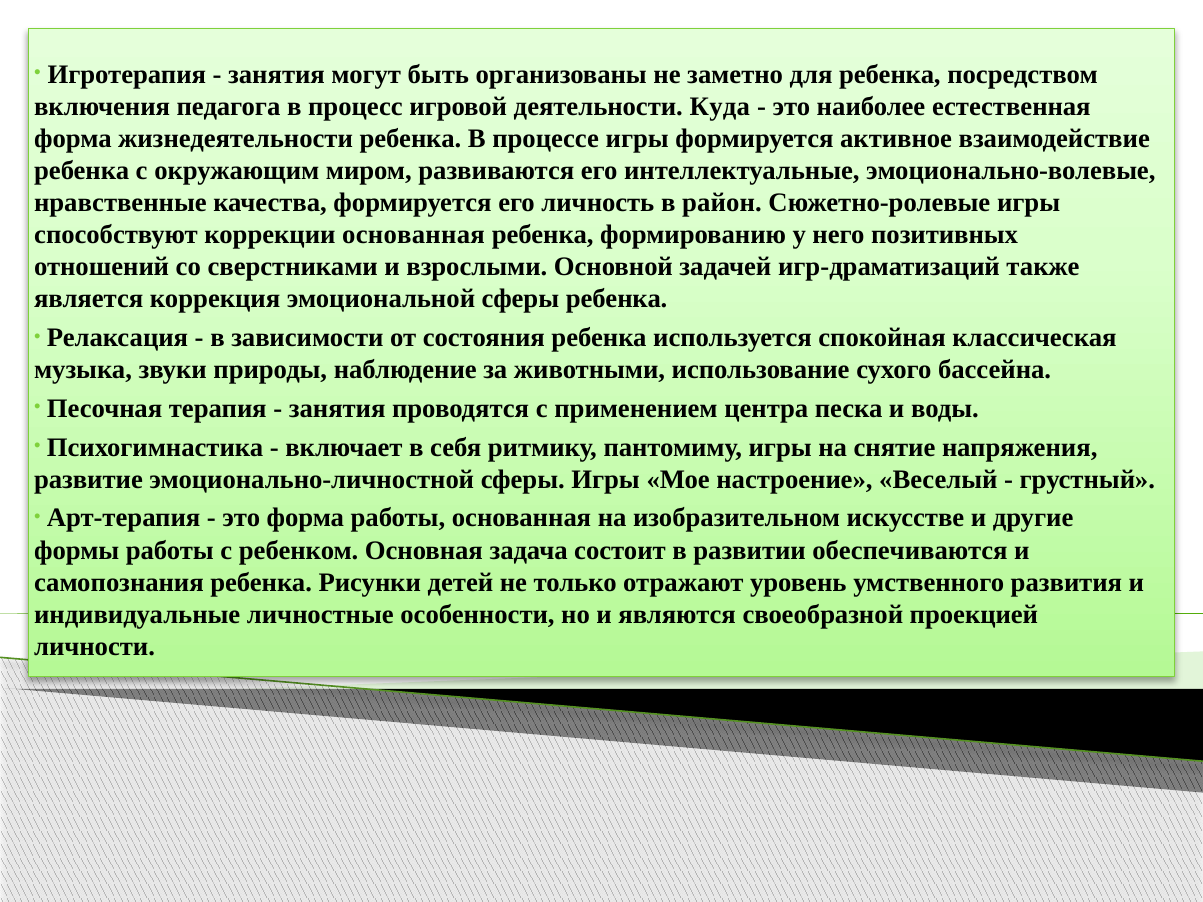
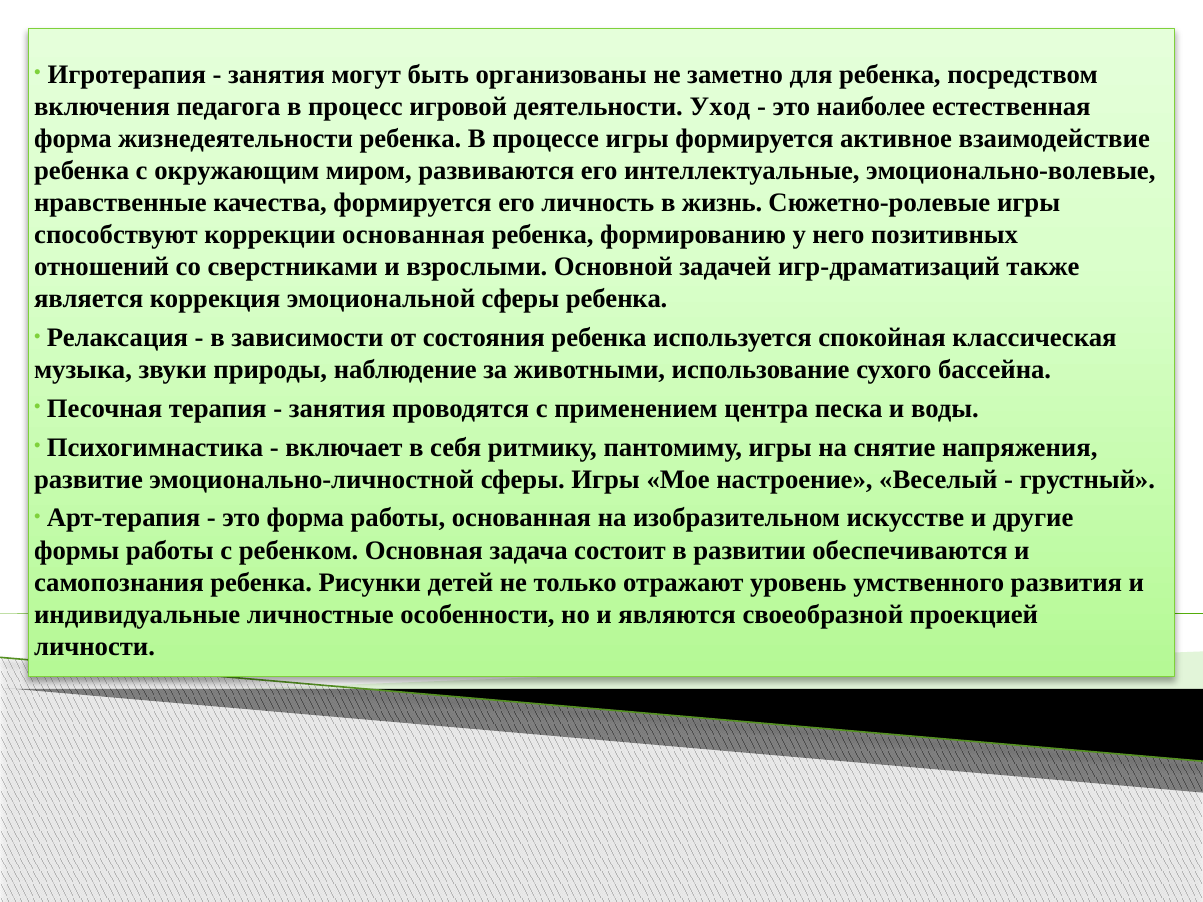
Куда: Куда -> Уход (720, 107)
район: район -> жизнь (722, 203)
